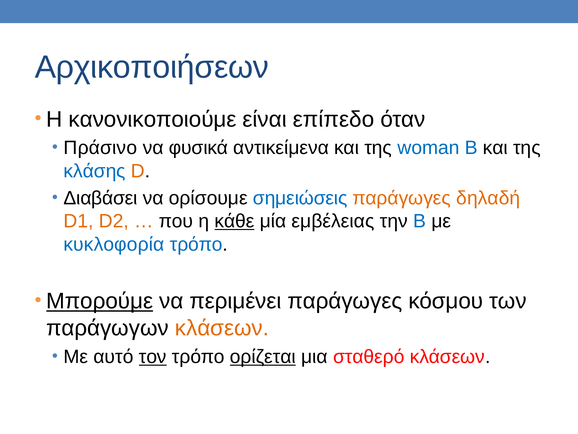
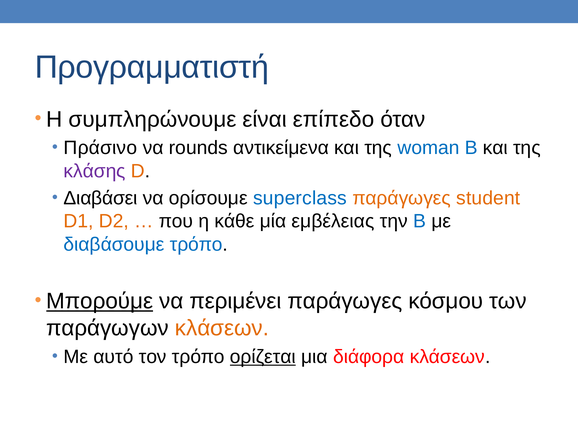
Αρχικοποιήσεων: Αρχικοποιήσεων -> Προγραμματιστή (152, 67)
κανονικοποιούμε: κανονικοποιούμε -> συμπληρώνουμε (153, 119)
φυσικά: φυσικά -> rounds (198, 148)
κλάσης colour: blue -> purple (95, 171)
σημειώσεις: σημειώσεις -> superclass (300, 198)
δηλαδή: δηλαδή -> student (488, 198)
κάθε underline: present -> none (234, 221)
κυκλοφορία: κυκλοφορία -> διαβάσουμε (114, 244)
τον underline: present -> none (153, 357)
σταθερό: σταθερό -> διάφορα (369, 357)
